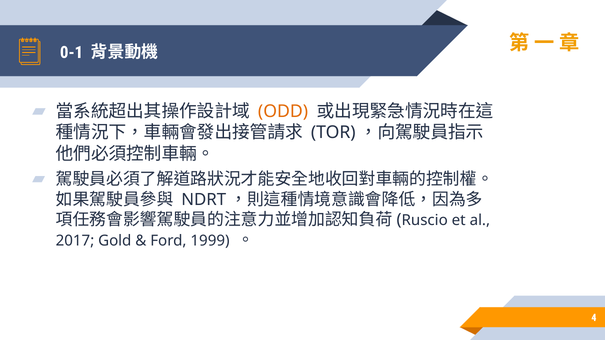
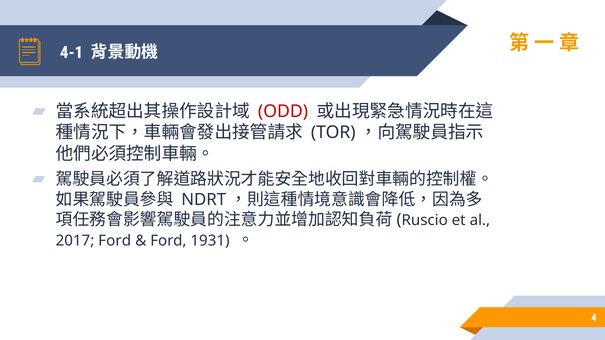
0-1: 0-1 -> 4-1 (71, 52)
ODD colour: orange -> red (283, 112)
2017 Gold: Gold -> Ford (115, 241)
1999: 1999 -> 1931 (210, 241)
